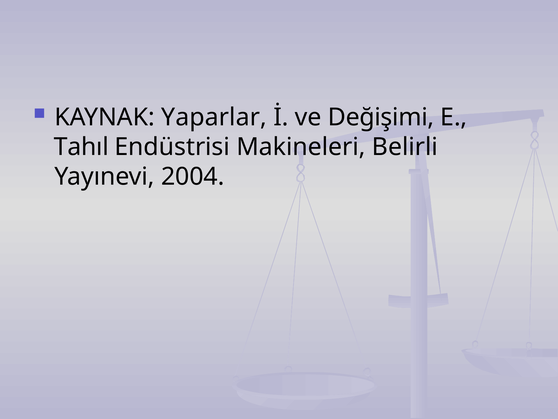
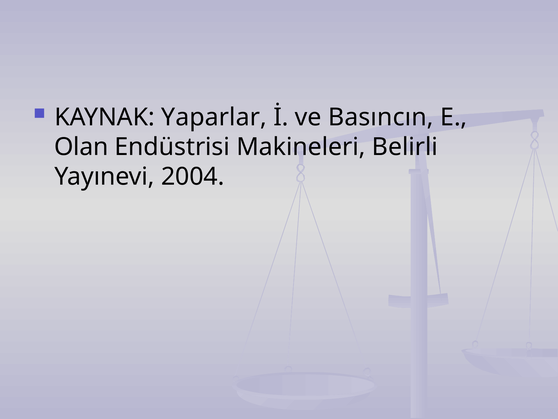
Değişimi: Değişimi -> Basıncın (381, 117)
Tahıl: Tahıl -> Olan (81, 147)
